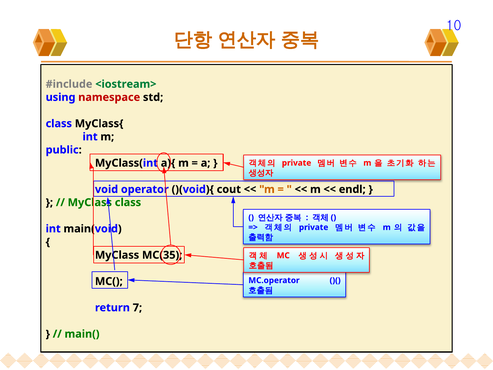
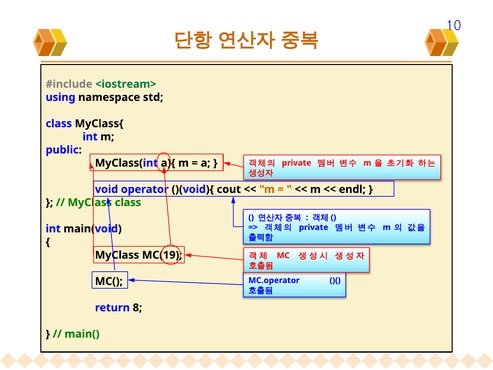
namespace colour: red -> black (109, 97)
MC(35: MC(35 -> MC(19 (162, 255)
7: 7 -> 8 (137, 307)
